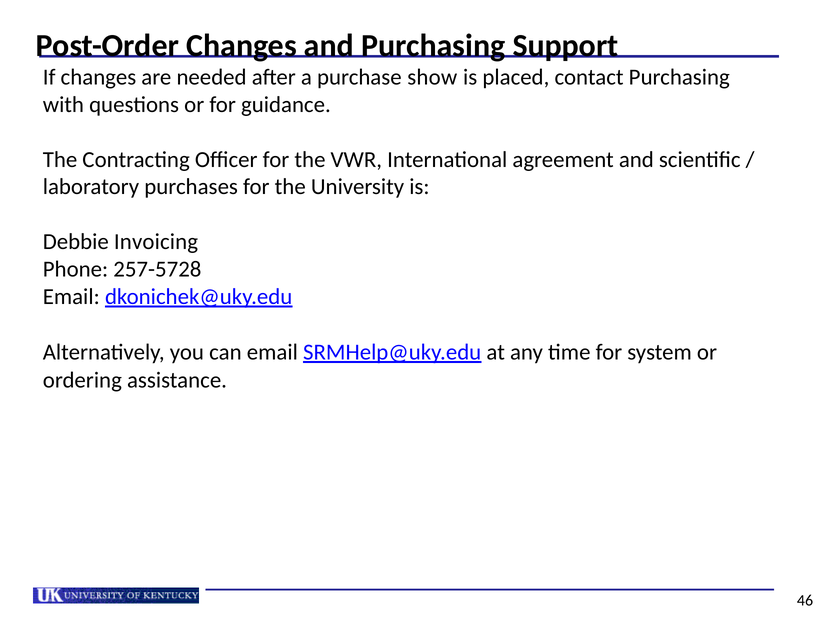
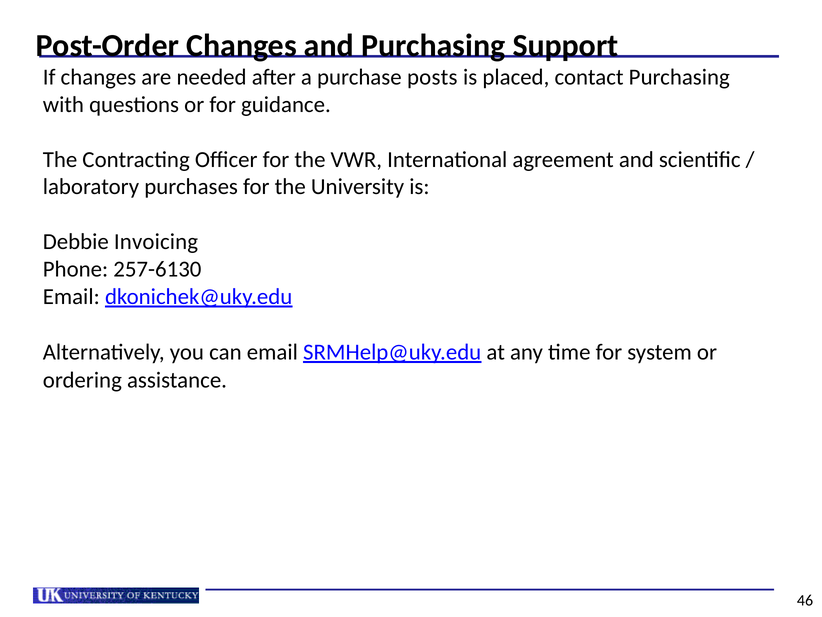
show: show -> posts (432, 77)
257-5728: 257-5728 -> 257-6130 (157, 269)
